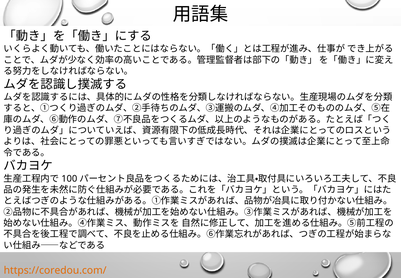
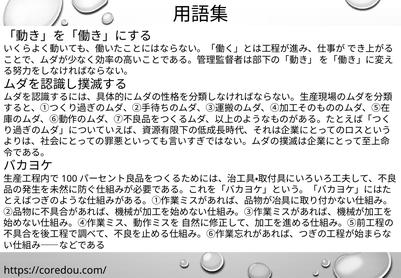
https://coredou.com/ colour: orange -> black (55, 270)
